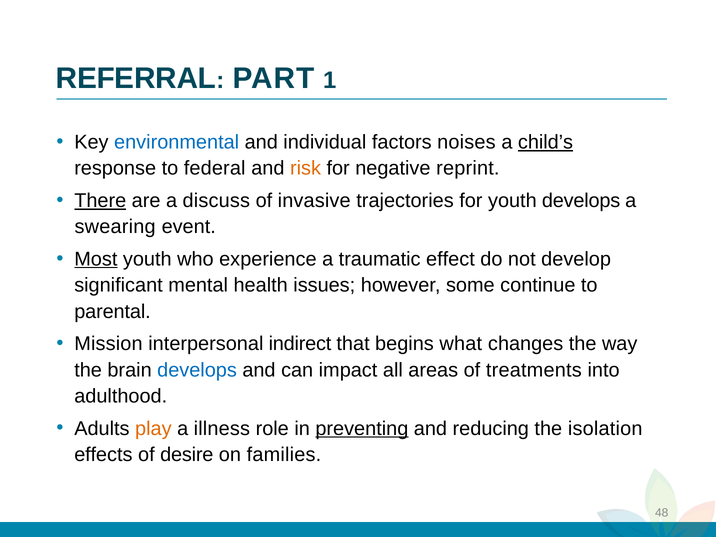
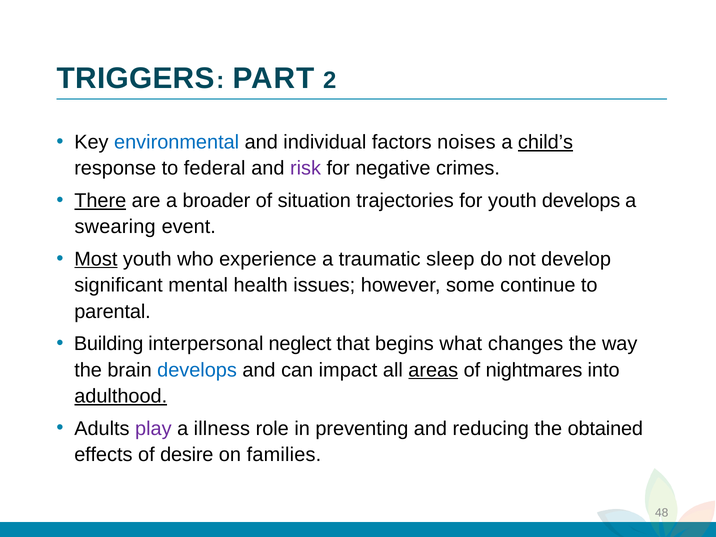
REFERRAL: REFERRAL -> TRIGGERS (136, 78)
1: 1 -> 2 (330, 80)
risk colour: orange -> purple (305, 168)
reprint: reprint -> crimes (468, 168)
discuss: discuss -> broader (216, 201)
invasive: invasive -> situation (314, 201)
effect: effect -> sleep (450, 259)
Mission: Mission -> Building (109, 344)
indirect: indirect -> neglect (300, 344)
areas underline: none -> present (433, 370)
treatments: treatments -> nightmares (534, 370)
adulthood underline: none -> present (121, 396)
play colour: orange -> purple (153, 429)
preventing underline: present -> none (362, 429)
isolation: isolation -> obtained (605, 429)
